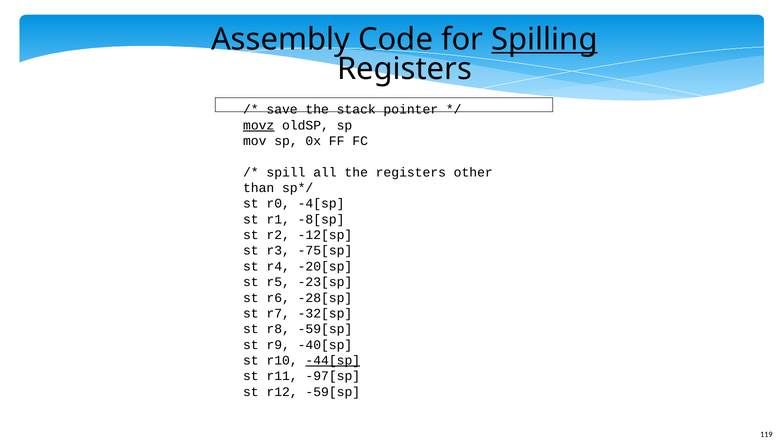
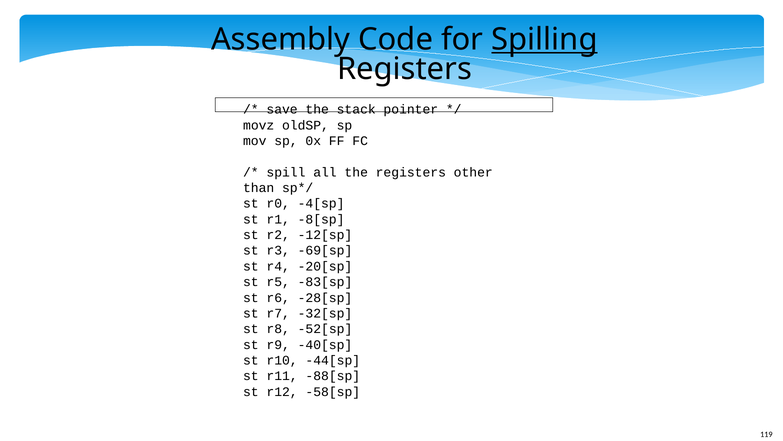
movz underline: present -> none (259, 125)
-75[sp: -75[sp -> -69[sp (325, 250)
-23[sp: -23[sp -> -83[sp (325, 282)
r8 -59[sp: -59[sp -> -52[sp (325, 329)
-44[sp underline: present -> none (333, 360)
-97[sp: -97[sp -> -88[sp (333, 376)
r12 -59[sp: -59[sp -> -58[sp (333, 391)
